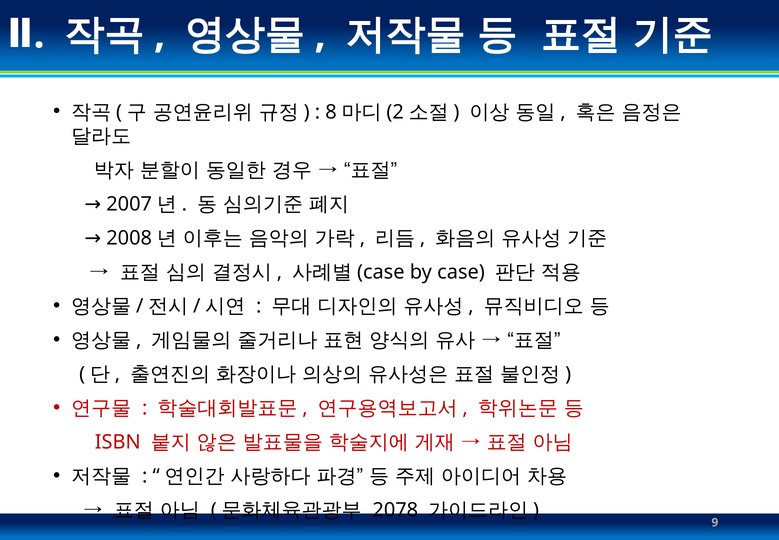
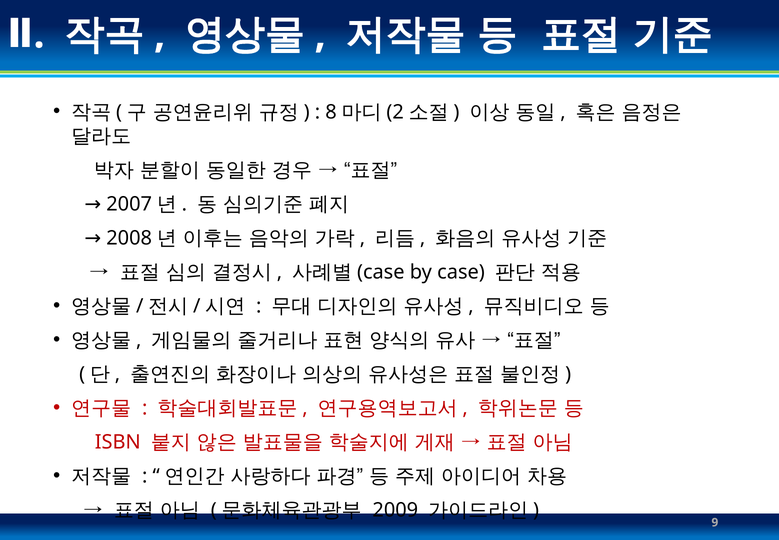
2078: 2078 -> 2009 (395, 510)
